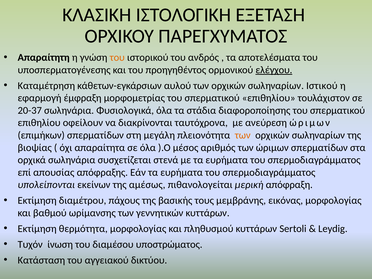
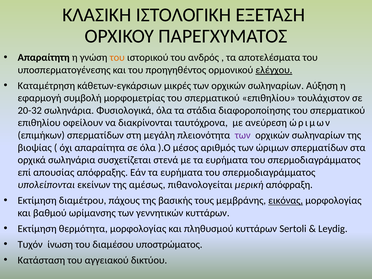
αυλού: αυλού -> μικρές (178, 86)
Ιστικού: Ιστικού -> Αύξηση (322, 86)
έμφραξη: έμφραξη -> συμβολή (83, 98)
20-37: 20-37 -> 20-32 (30, 110)
των colour: orange -> purple (243, 135)
εικόνας underline: none -> present (286, 201)
